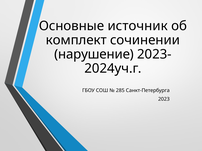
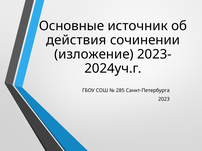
комплект: комплект -> действия (76, 40)
нарушение: нарушение -> изложение (94, 54)
